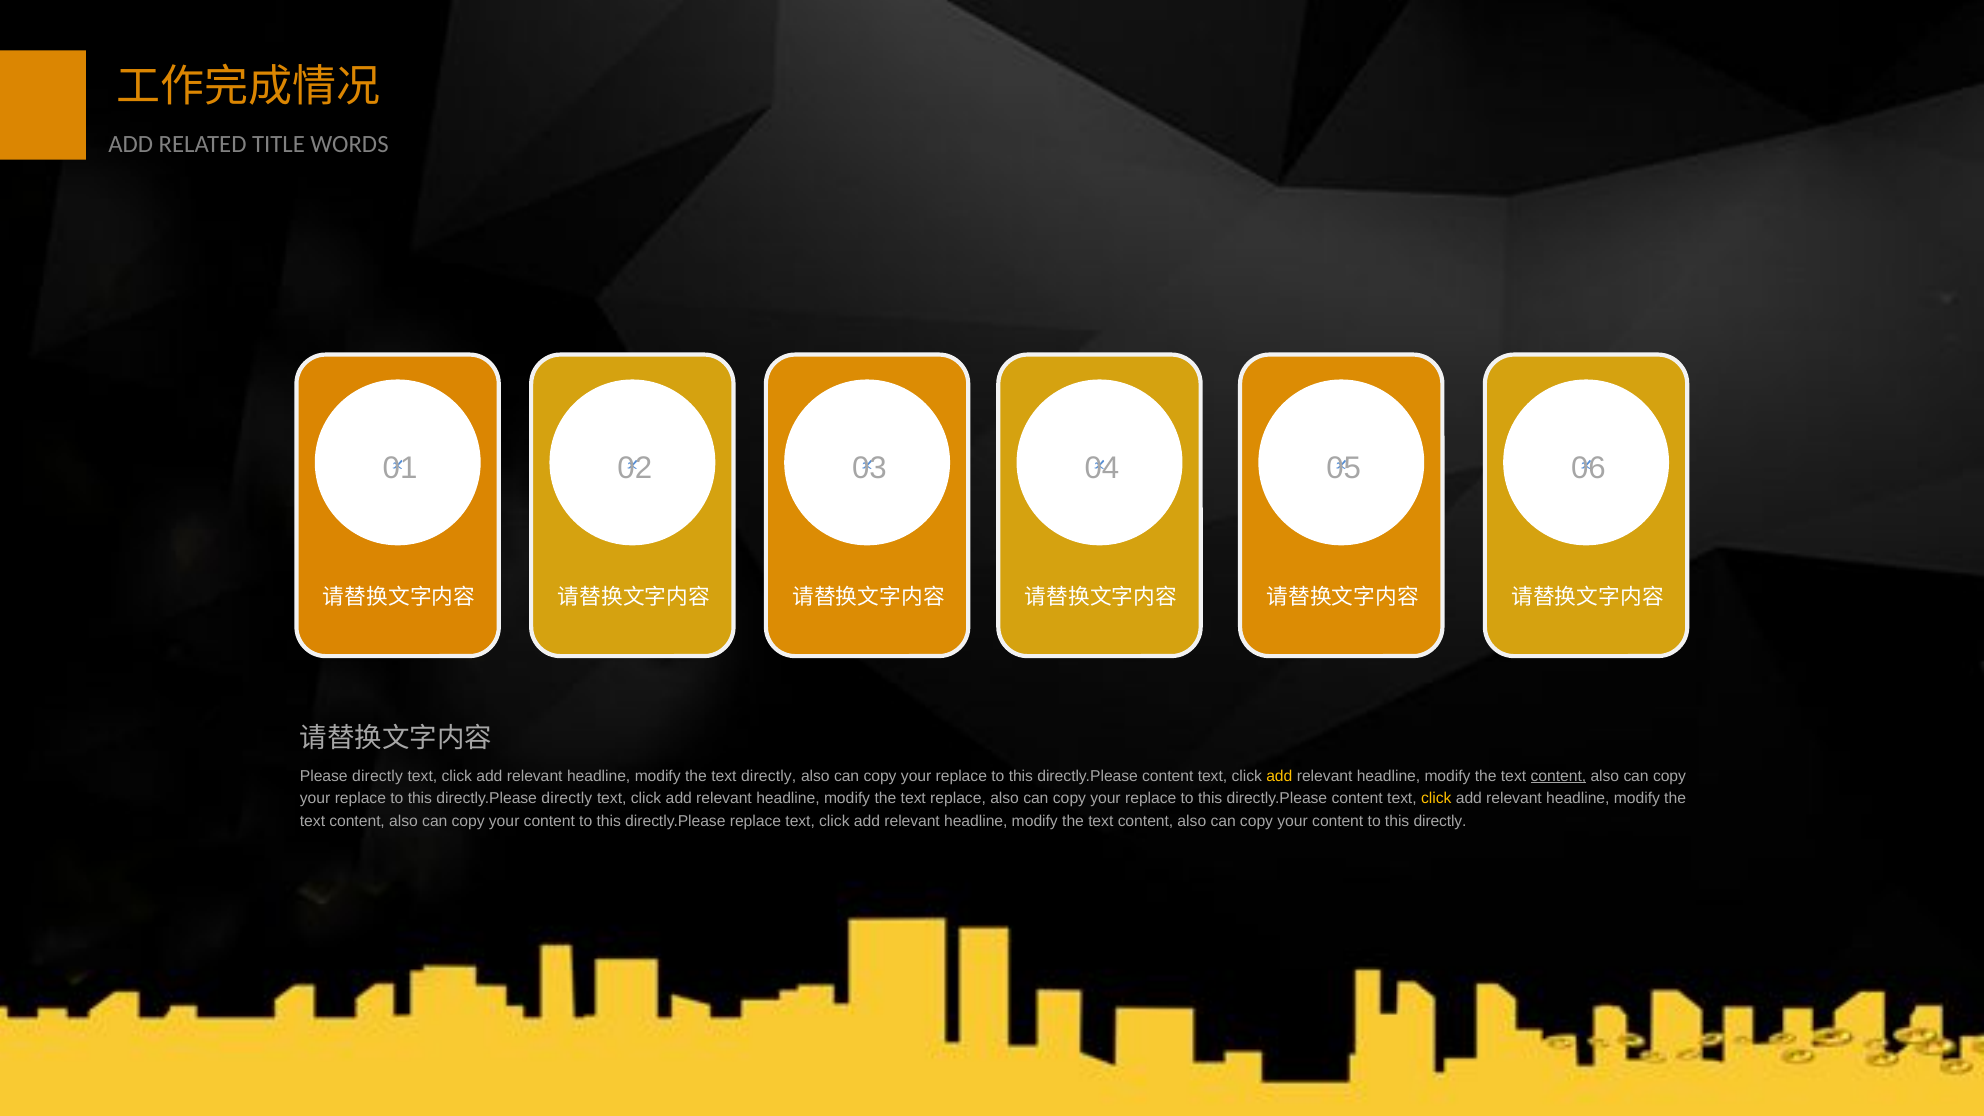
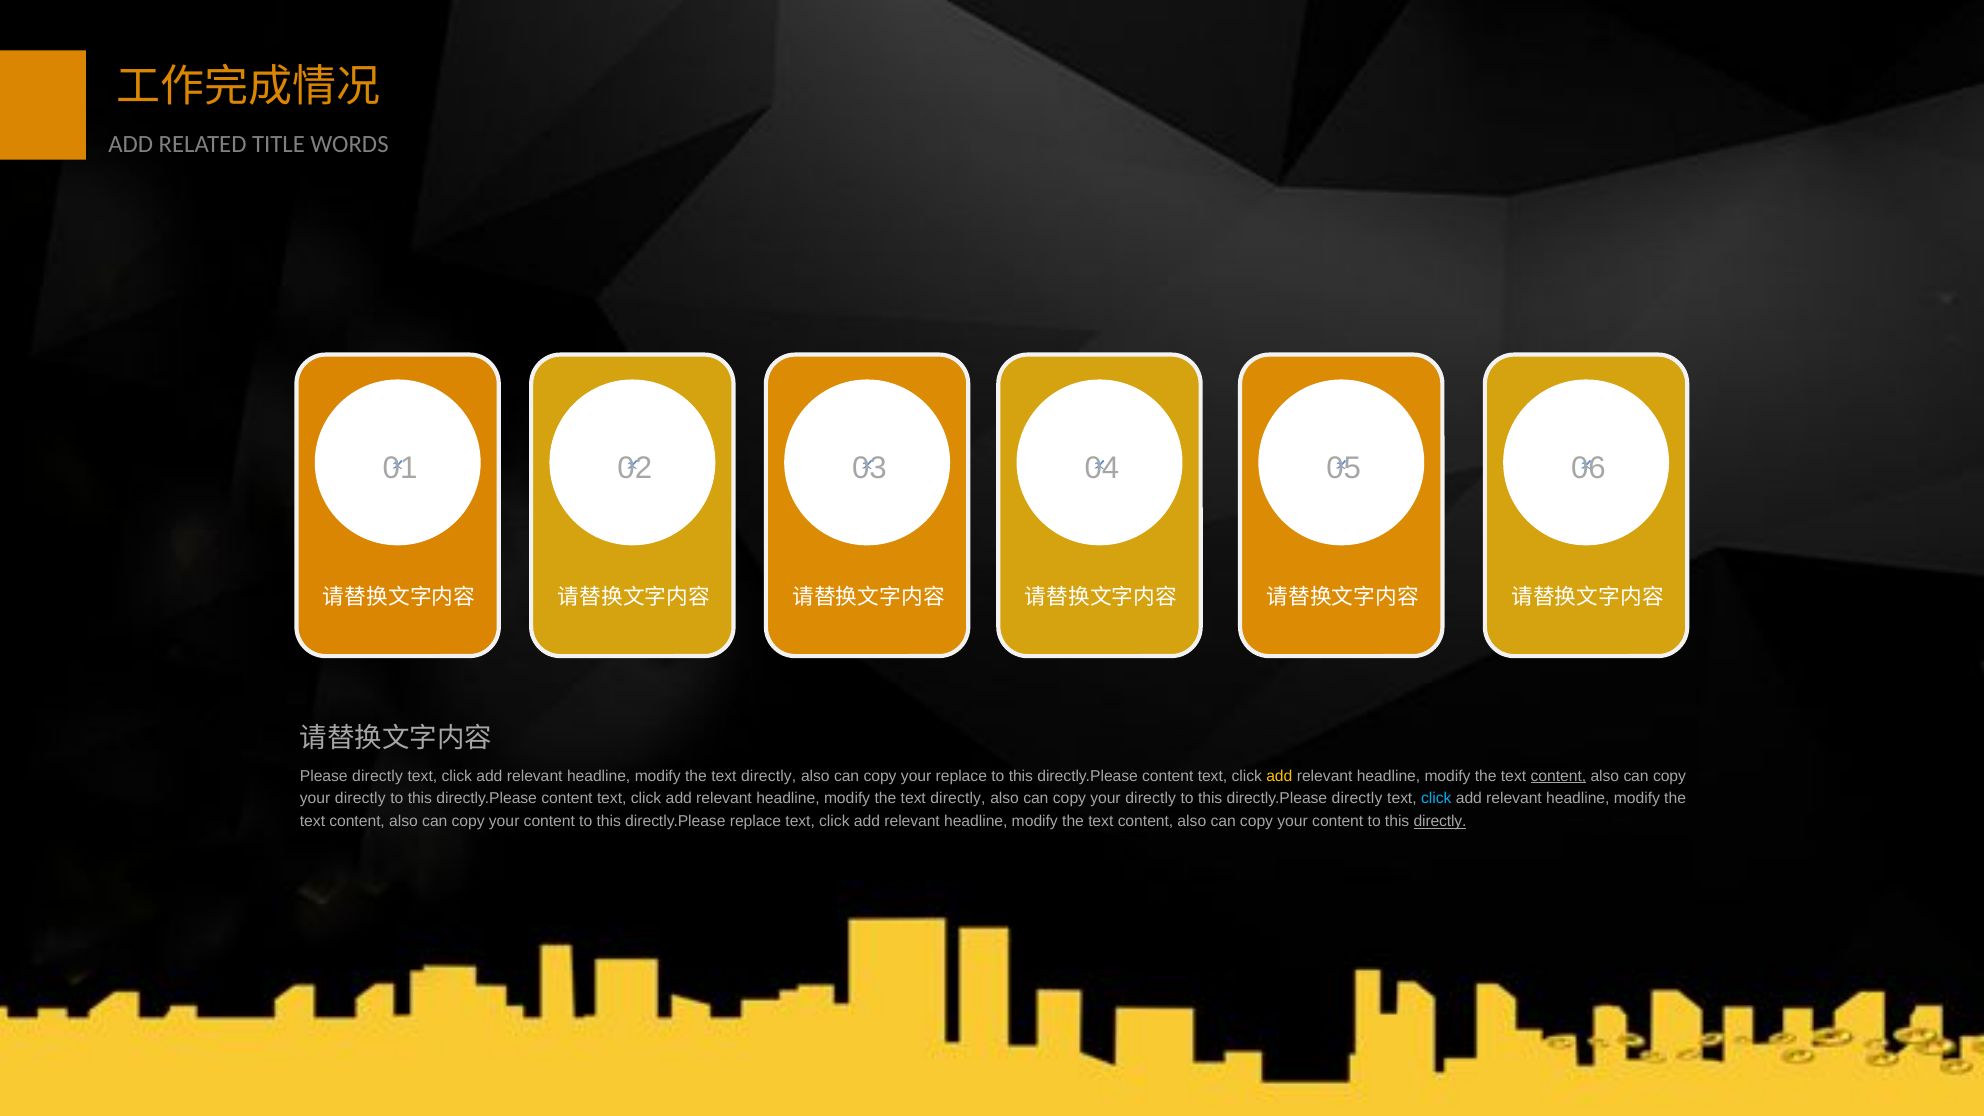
replace: replace -> directly (360, 799)
directly: directly -> content (567, 799)
replace: replace -> directly (958, 799)
replace: replace -> directly (1151, 799)
content: content -> directly (1357, 799)
click colour: yellow -> light blue (1436, 799)
directly underline: none -> present (1440, 821)
